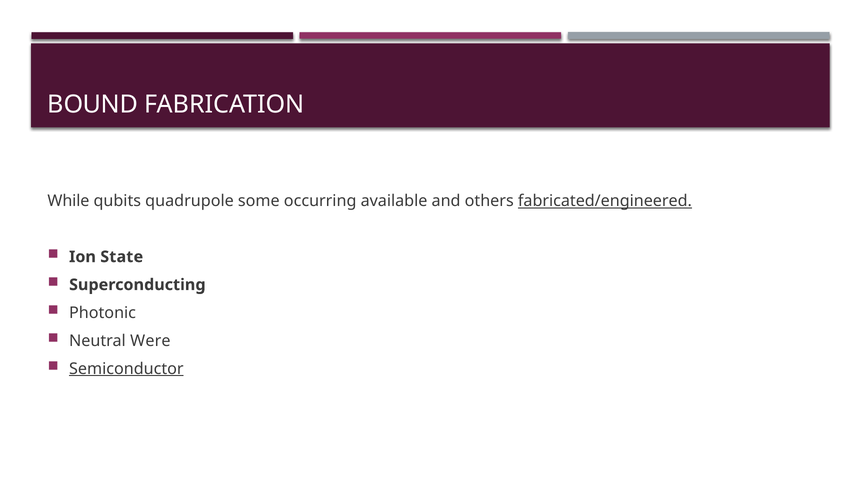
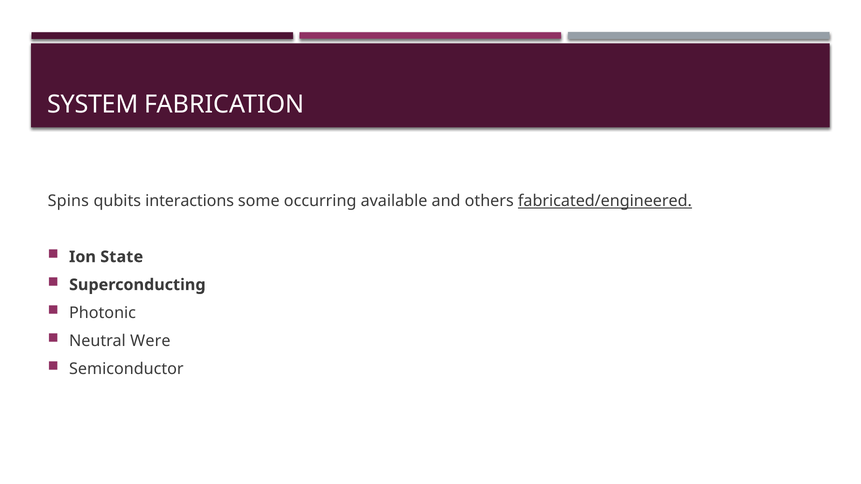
BOUND: BOUND -> SYSTEM (93, 105)
While: While -> Spins (68, 201)
quadrupole: quadrupole -> interactions (190, 201)
Semiconductor underline: present -> none (126, 369)
